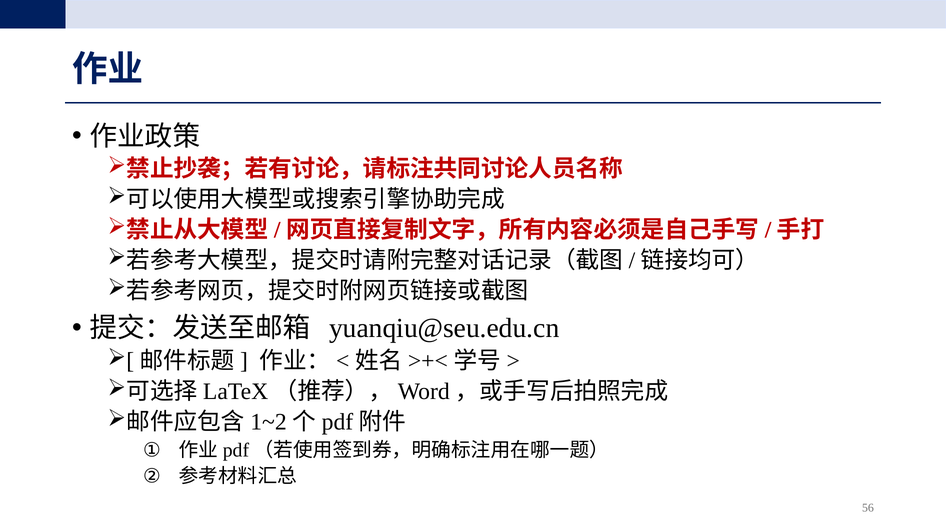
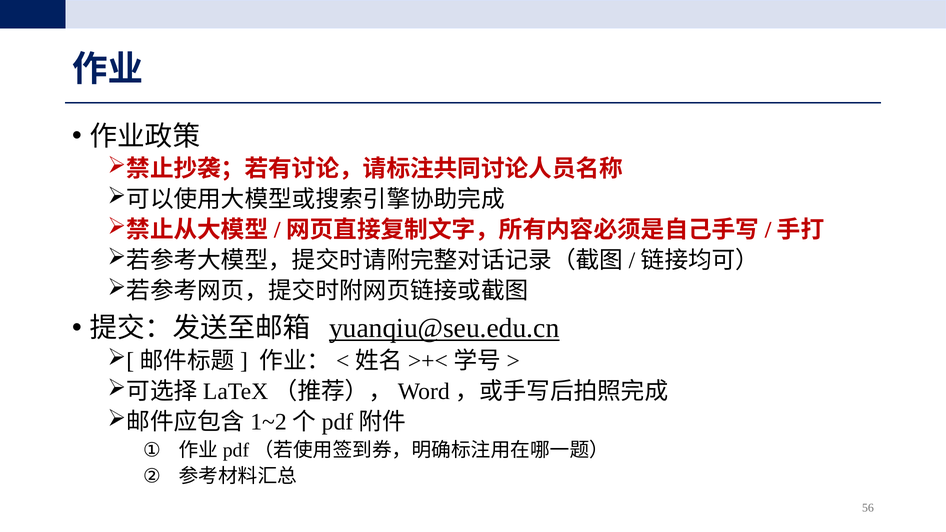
yuanqiu@seu.edu.cn underline: none -> present (444, 328)
